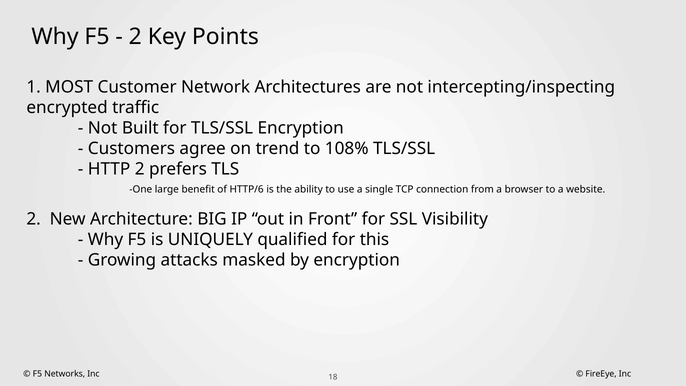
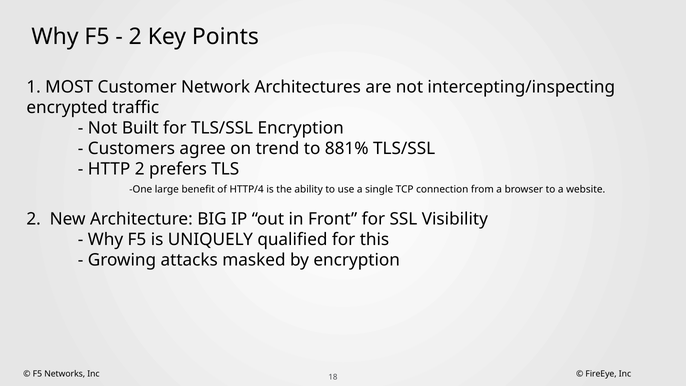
108%: 108% -> 881% (347, 149)
HTTP/6: HTTP/6 -> HTTP/4 (247, 189)
